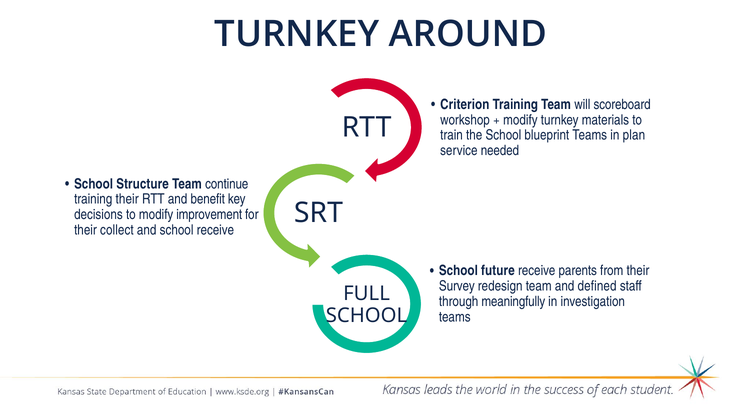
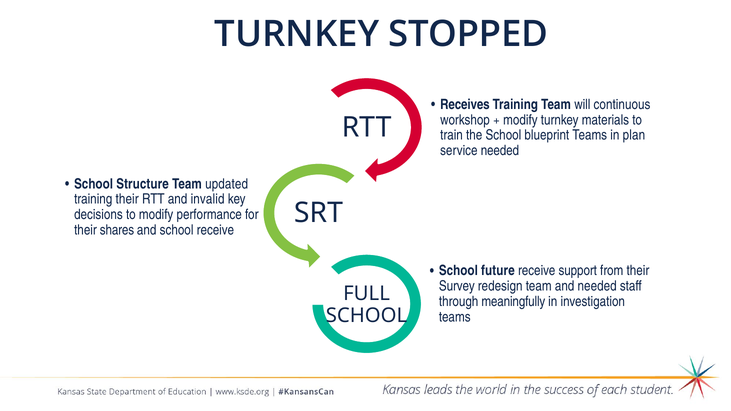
AROUND: AROUND -> STOPPED (468, 34)
Criterion: Criterion -> Receives (465, 105)
scoreboard: scoreboard -> continuous (622, 105)
continue: continue -> updated (227, 184)
benefit: benefit -> invalid (208, 199)
improvement: improvement -> performance (209, 215)
collect: collect -> shares (117, 230)
parents: parents -> support (578, 271)
and defined: defined -> needed (597, 286)
